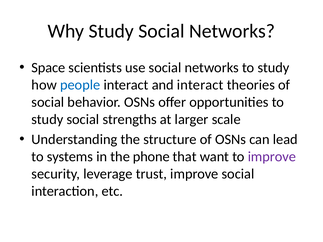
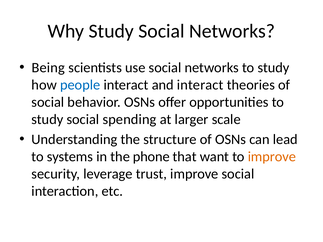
Space: Space -> Being (48, 68)
strengths: strengths -> spending (130, 120)
improve colour: purple -> orange (272, 157)
